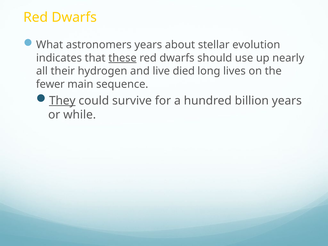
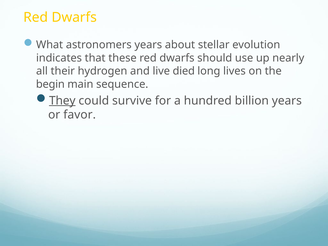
these underline: present -> none (123, 58)
fewer: fewer -> begin (50, 84)
while: while -> favor (80, 115)
